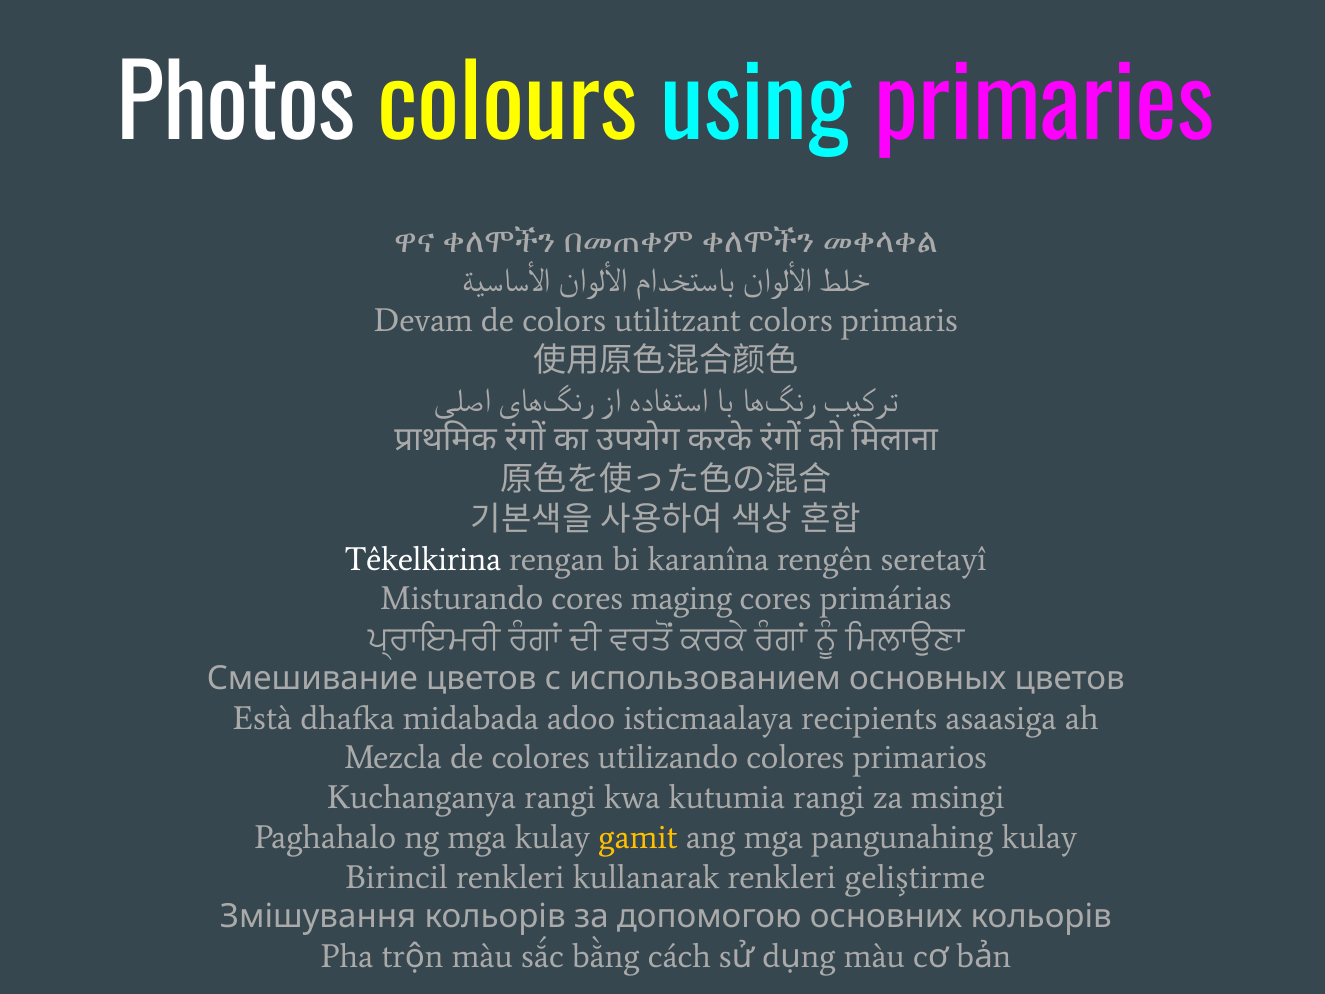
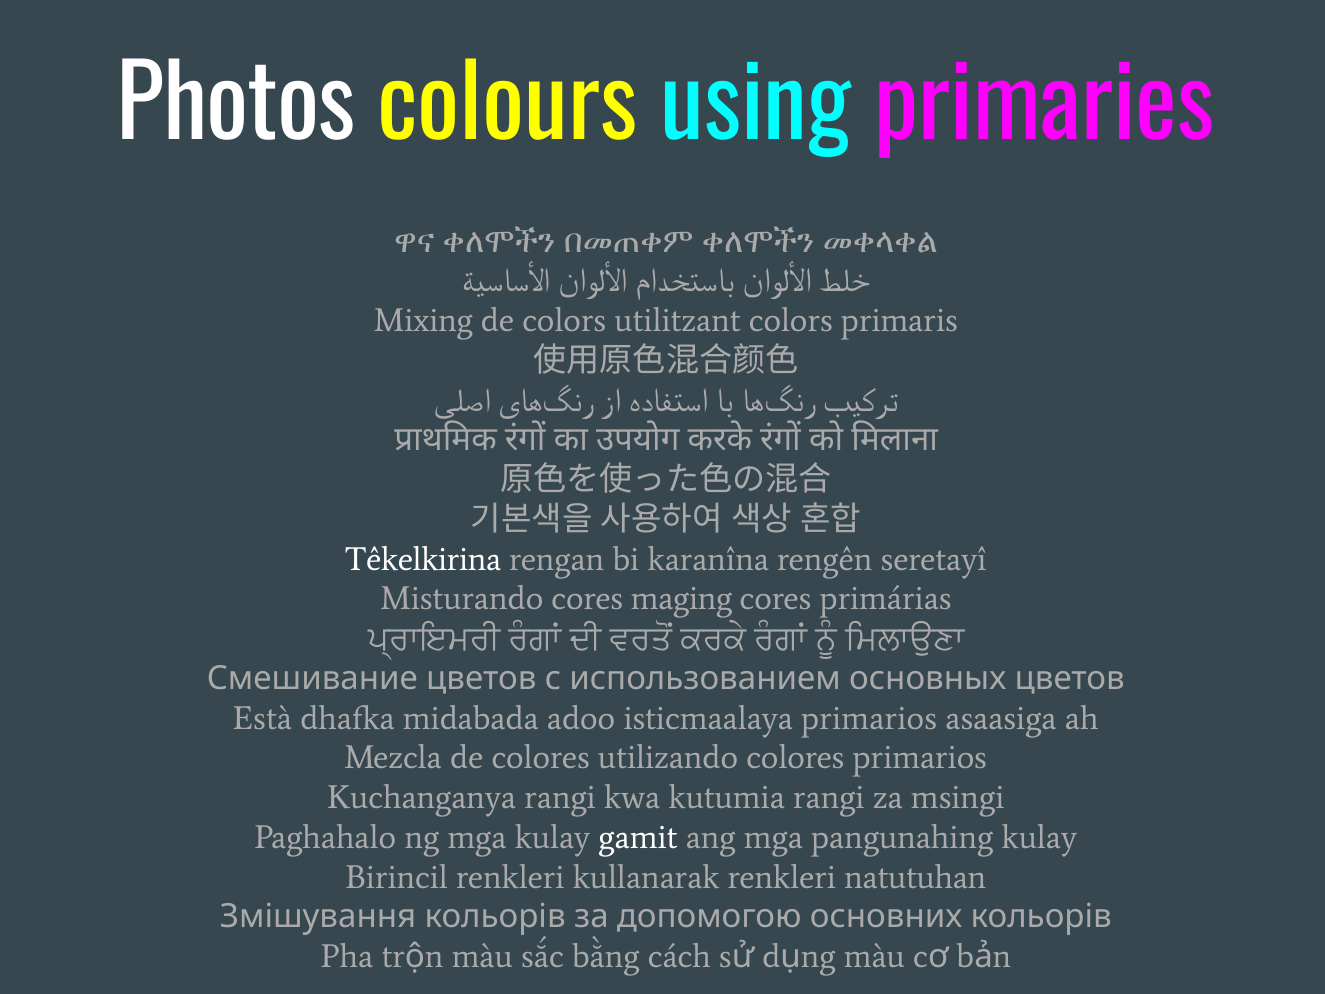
Devam: Devam -> Mixing (423, 321)
isticmaalaya recipients: recipients -> primarios (869, 718)
gamit colour: yellow -> white (638, 837)
geliştirme: geliştirme -> natutuhan (915, 877)
